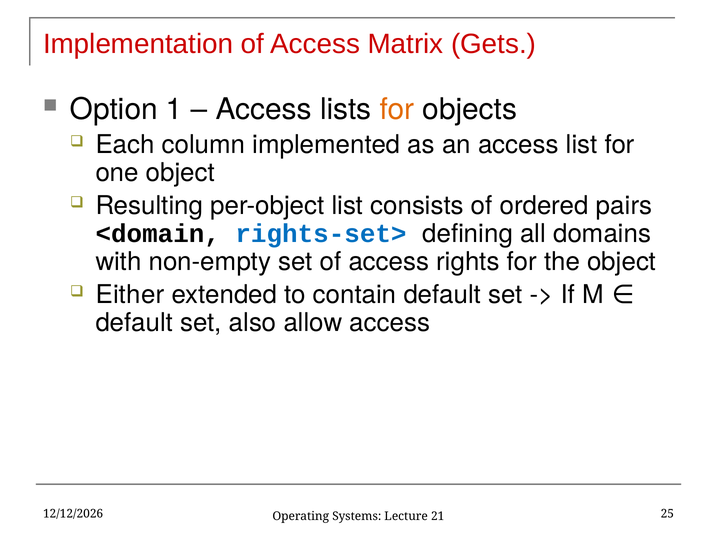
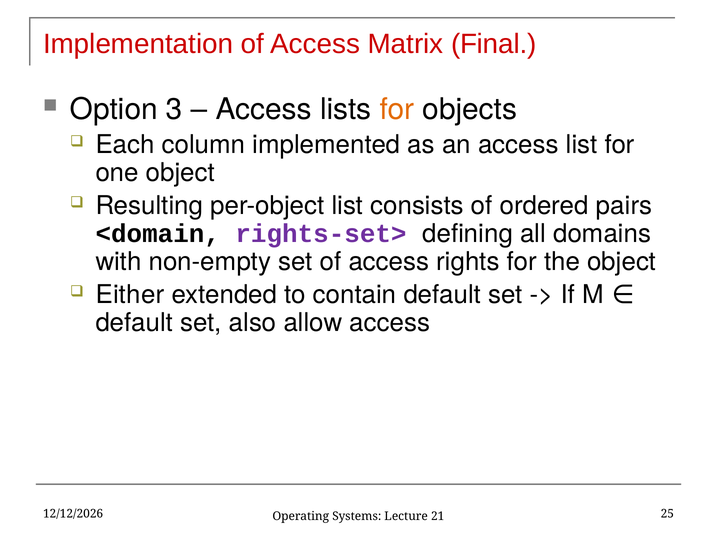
Gets: Gets -> Final (494, 44)
1: 1 -> 3 (174, 109)
rights-set> colour: blue -> purple (321, 233)
